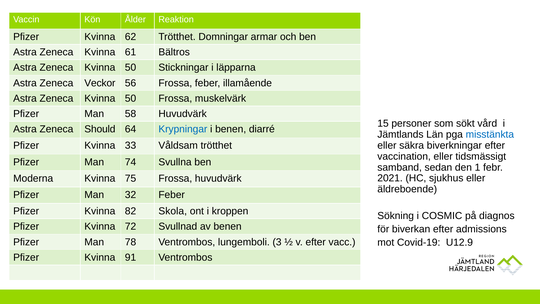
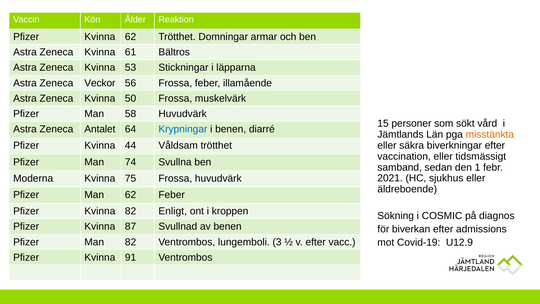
50: 50 -> 53 (131, 68)
Should: Should -> Antalet (100, 129)
misstänkta colour: blue -> orange (490, 134)
33: 33 -> 44 (131, 146)
Man 32: 32 -> 62 (131, 195)
Skola: Skola -> Enligt (173, 211)
72: 72 -> 87 (131, 226)
Man 78: 78 -> 82 (131, 242)
